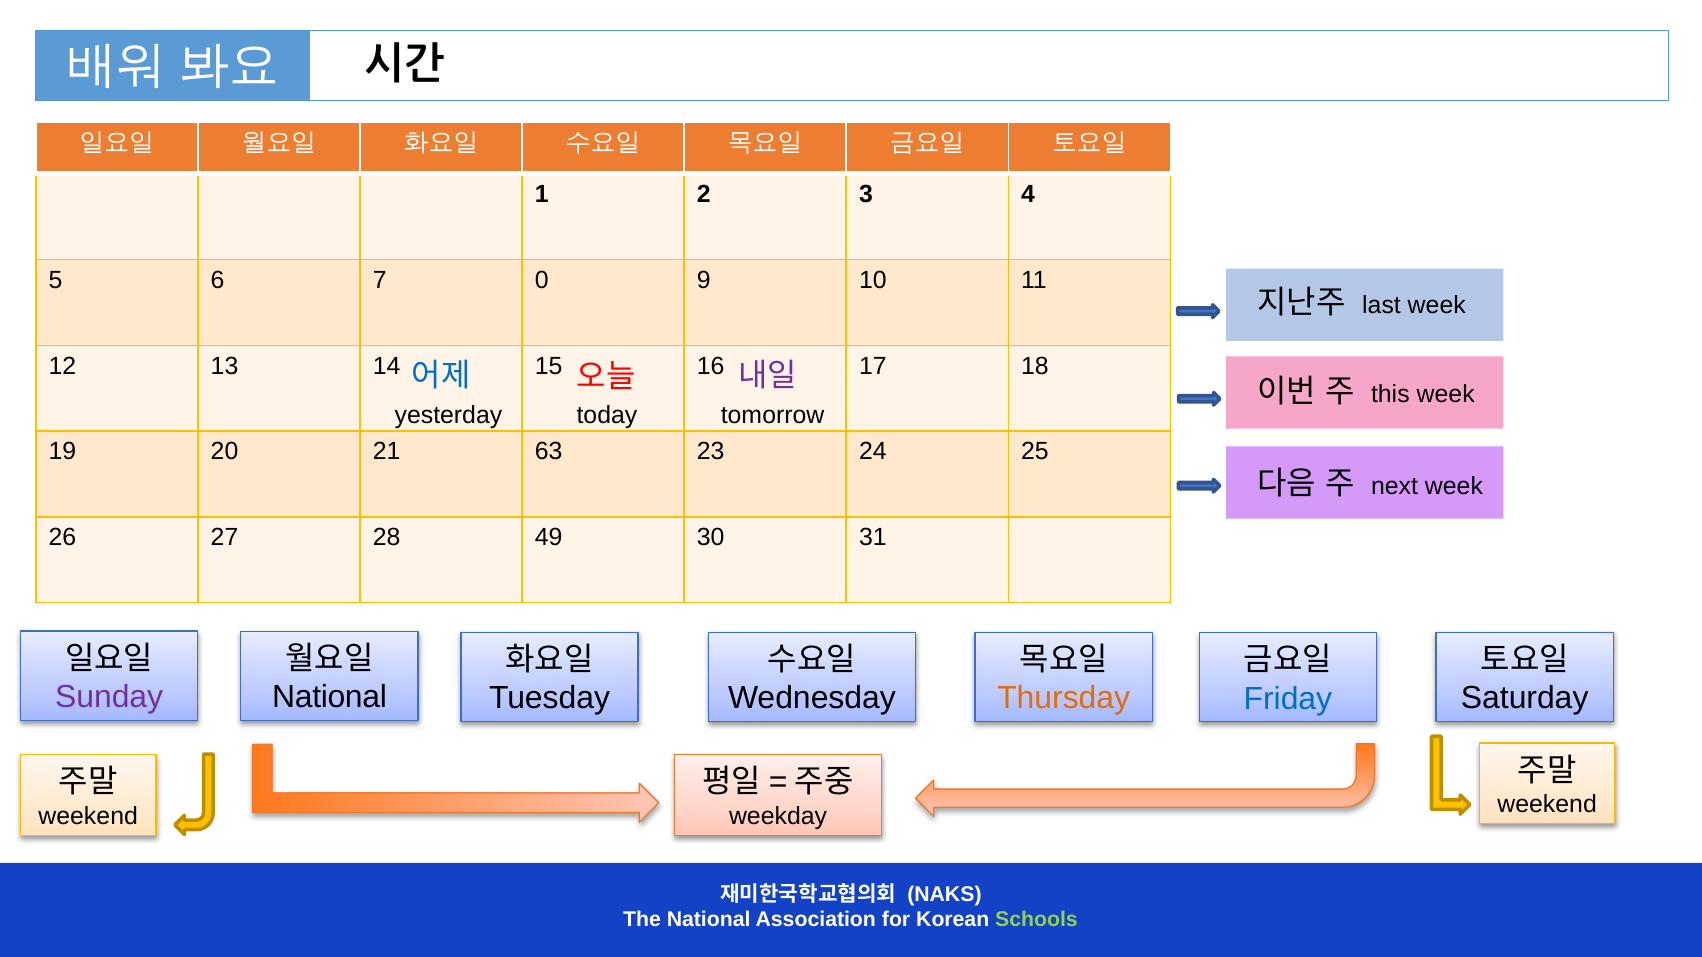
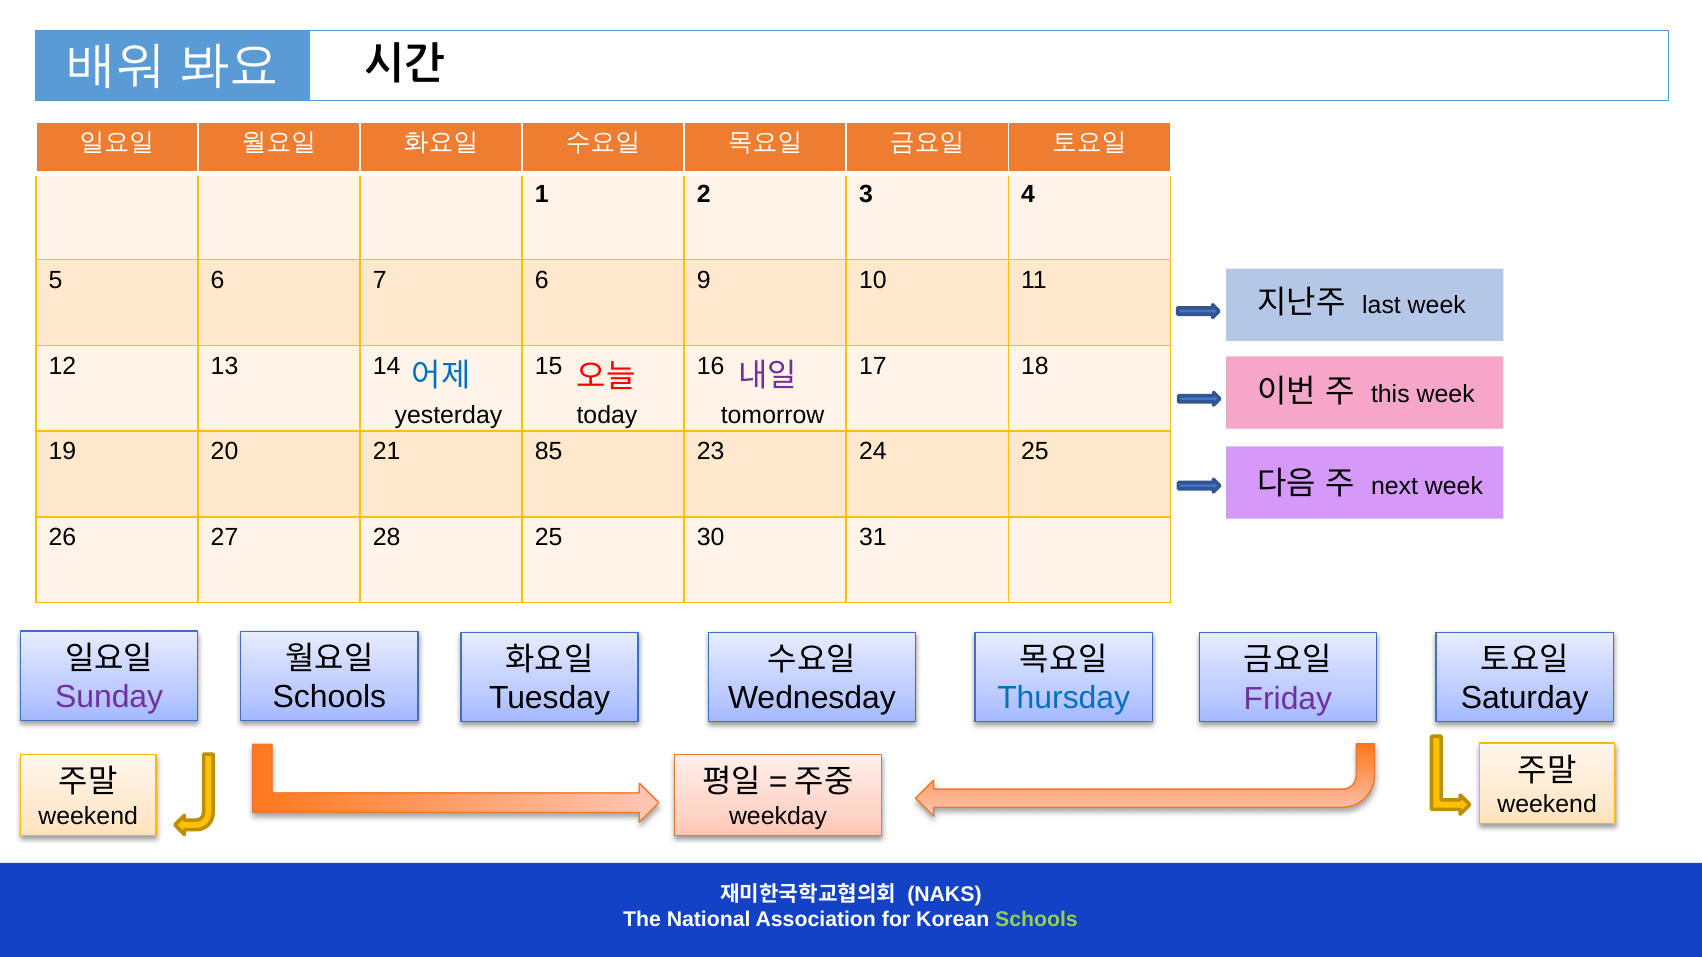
7 0: 0 -> 6 (542, 280)
63: 63 -> 85 (549, 452)
28 49: 49 -> 25 (549, 538)
National: National -> Schools (329, 698)
Thursday colour: orange -> blue (1064, 699)
Friday colour: blue -> purple (1288, 699)
